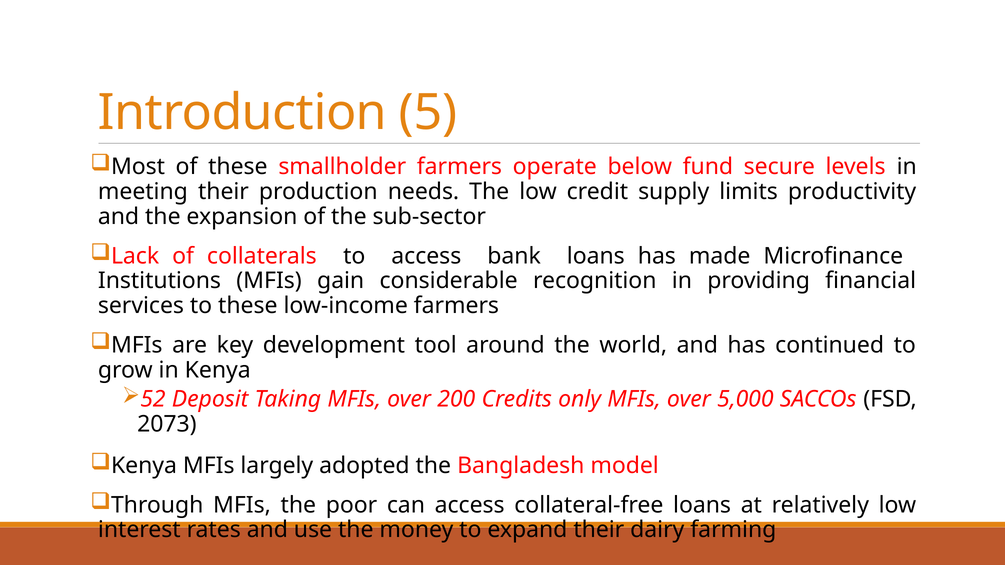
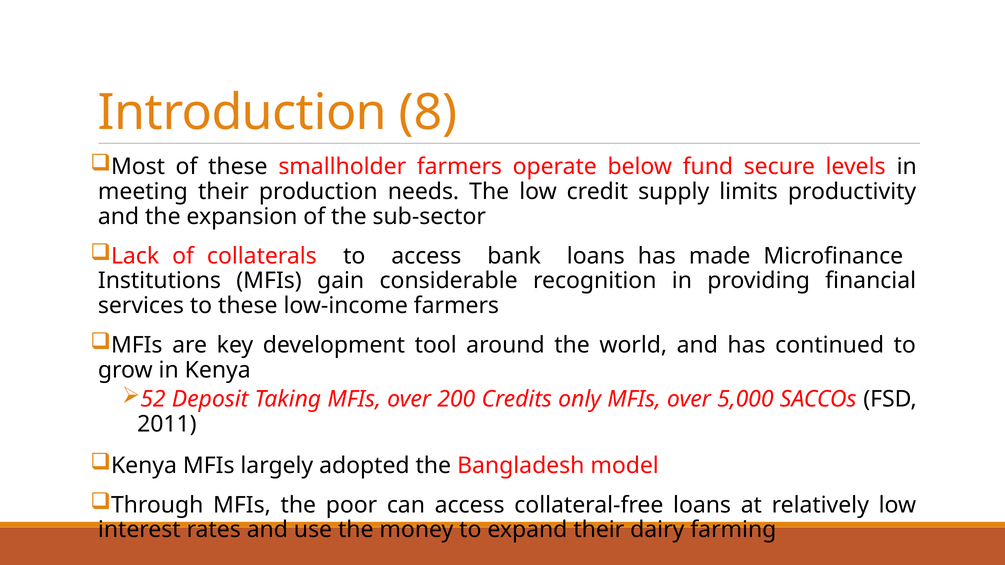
5: 5 -> 8 (428, 113)
2073: 2073 -> 2011 (167, 424)
